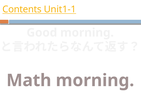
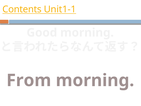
Math: Math -> From (29, 80)
